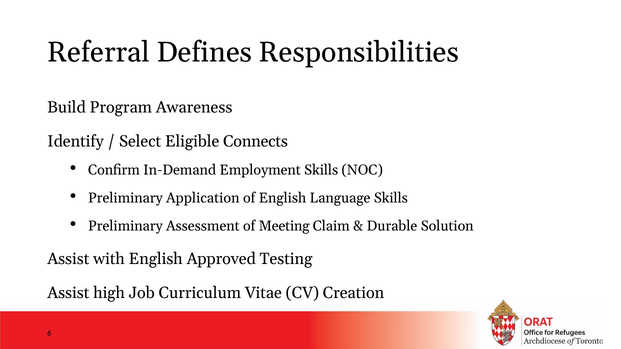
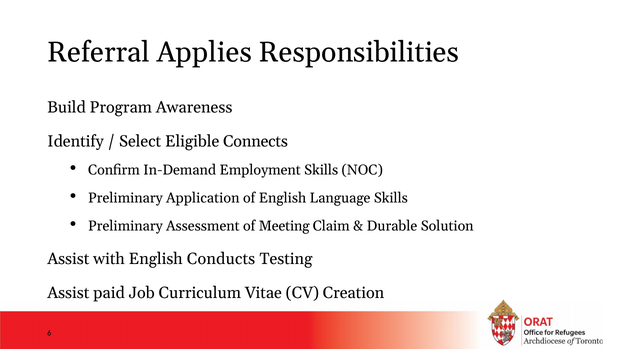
Defines: Defines -> Applies (204, 52)
Approved: Approved -> Conducts (221, 259)
high: high -> paid (109, 293)
